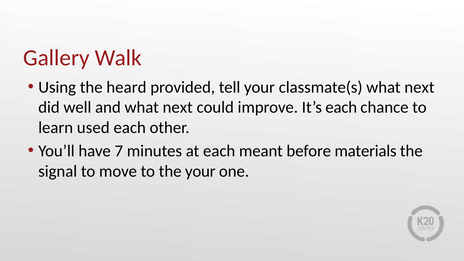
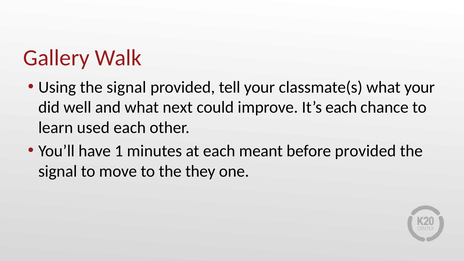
Using the heard: heard -> signal (126, 87)
classmate(s what next: next -> your (420, 87)
7: 7 -> 1 (119, 151)
before materials: materials -> provided (365, 151)
the your: your -> they (200, 171)
